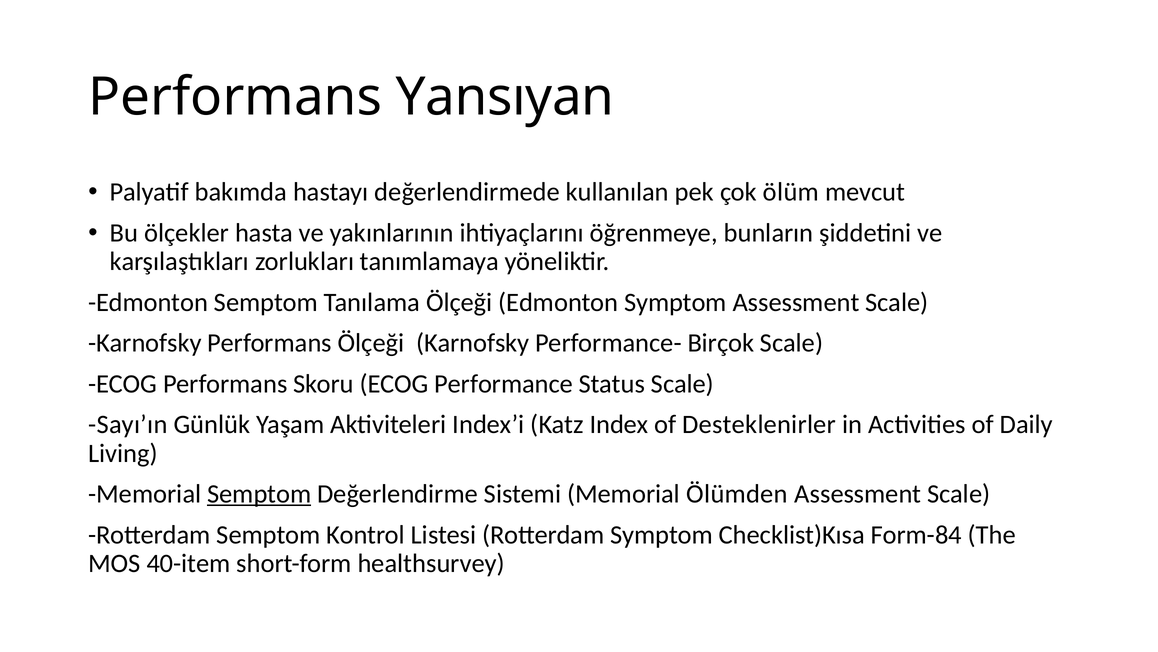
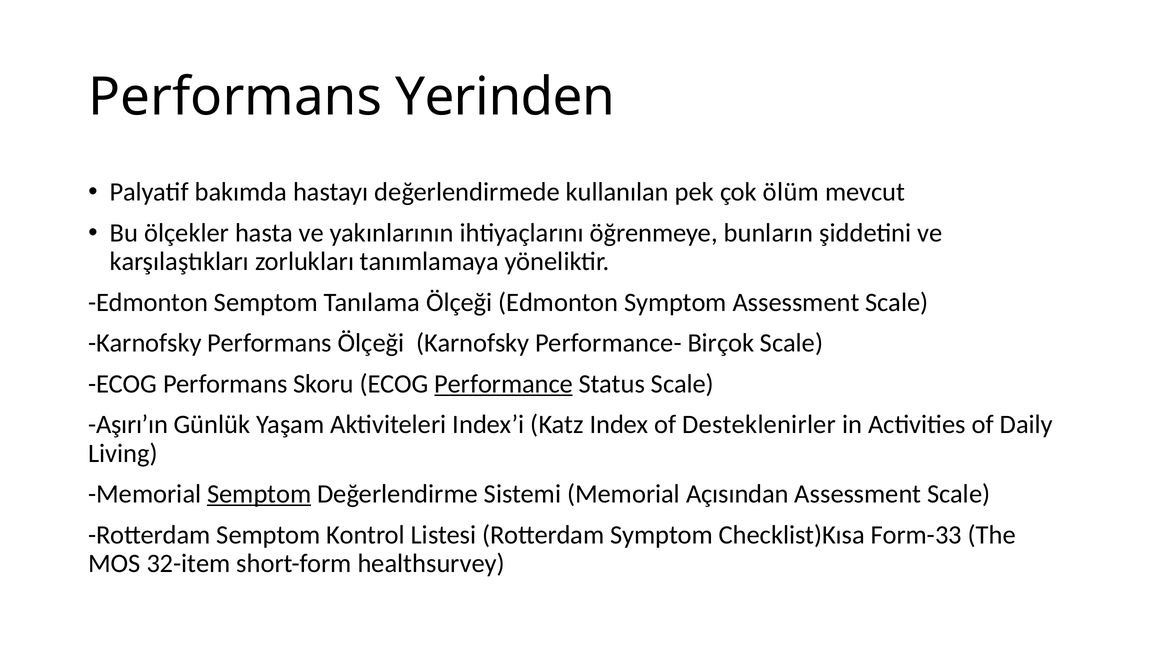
Yansıyan: Yansıyan -> Yerinden (505, 97)
Performance underline: none -> present (504, 383)
Sayı’ın: Sayı’ın -> Aşırı’ın (128, 424)
Ölümden: Ölümden -> Açısından (737, 494)
Form-84: Form-84 -> Form-33 (916, 534)
40-item: 40-item -> 32-item (188, 563)
